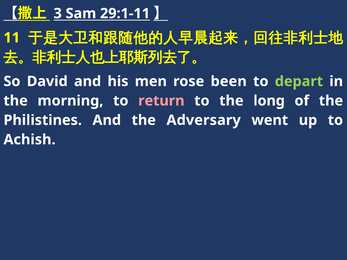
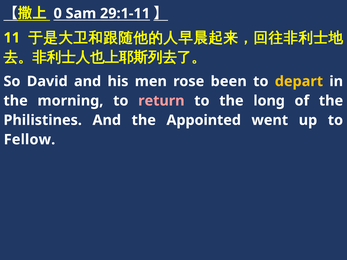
3: 3 -> 0 (58, 13)
depart colour: light green -> yellow (299, 81)
Adversary: Adversary -> Appointed (204, 120)
Achish: Achish -> Fellow (29, 140)
